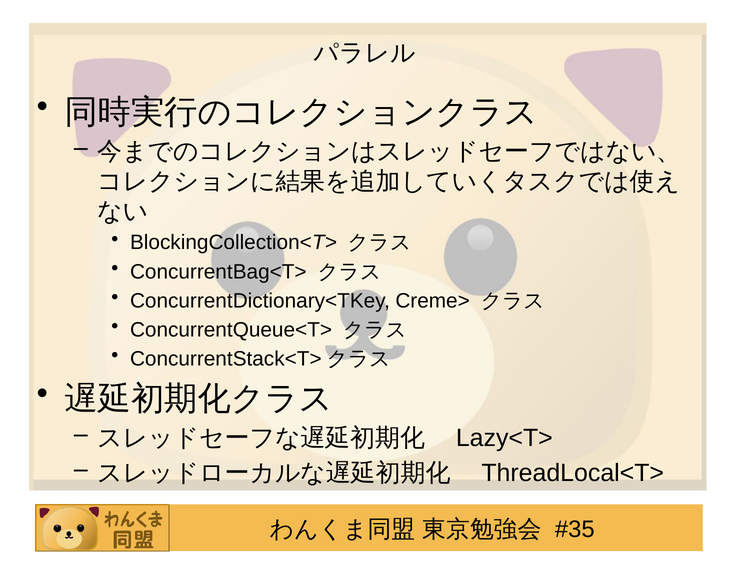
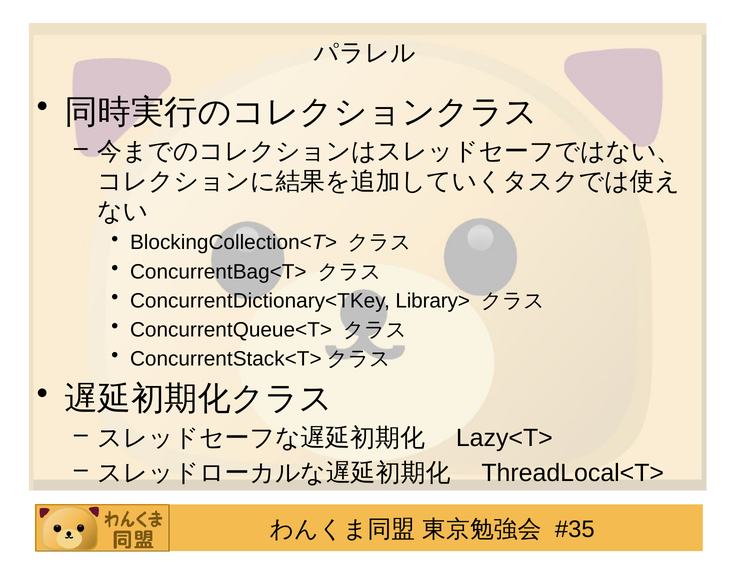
Creme>: Creme> -> Library> (433, 300)
